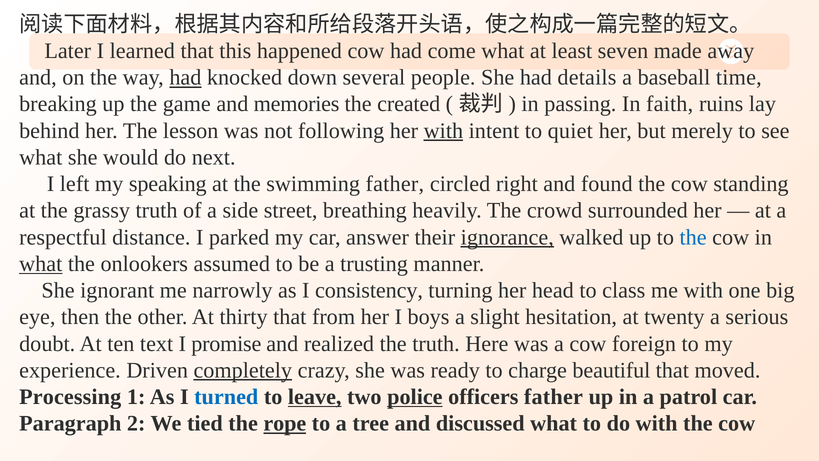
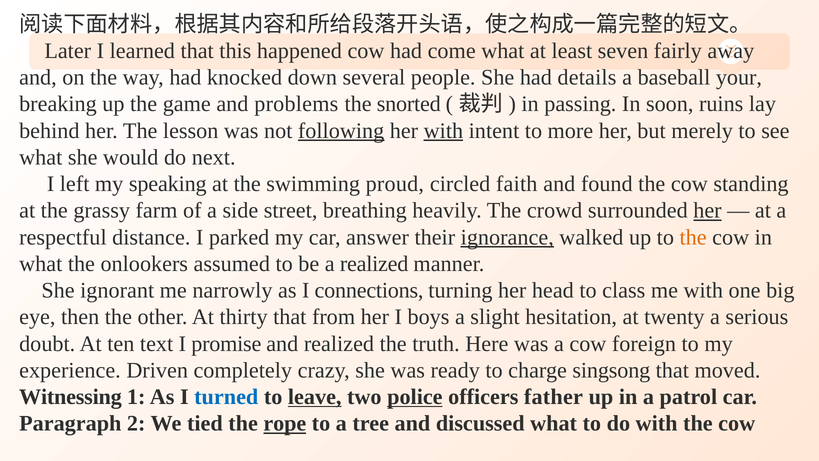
made: made -> fairly (678, 51)
had underline: present -> none (185, 77)
time: time -> your (739, 77)
memories: memories -> problems (296, 104)
created: created -> snorted (409, 104)
faith: faith -> soon (670, 104)
following underline: none -> present (341, 131)
quiet: quiet -> more (570, 131)
swimming father: father -> proud (395, 184)
right: right -> faith (517, 184)
grassy truth: truth -> farm (157, 210)
her underline: none -> present (707, 210)
the colour: blue -> orange (693, 237)
what underline: present -> none (41, 264)
a trusting: trusting -> realized (374, 264)
consistency: consistency -> connections (369, 290)
completely underline: present -> none (243, 370)
beautiful: beautiful -> singsong (611, 370)
Processing: Processing -> Witnessing (70, 397)
